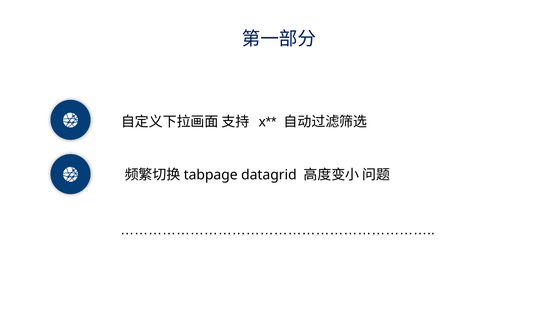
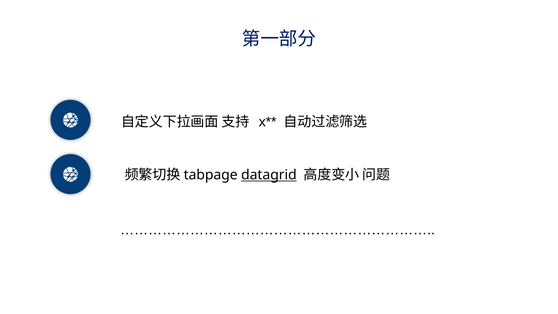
datagrid underline: none -> present (269, 175)
